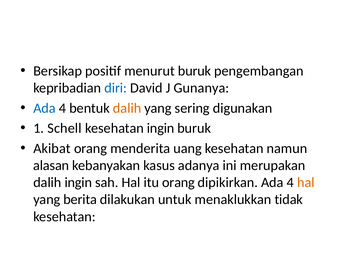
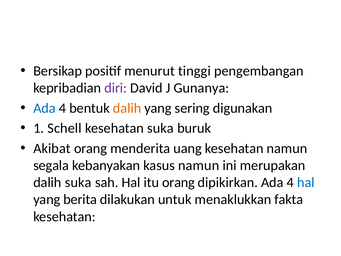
menurut buruk: buruk -> tinggi (194, 71)
diri colour: blue -> purple (116, 88)
kesehatan ingin: ingin -> suka (160, 128)
alasan: alasan -> segala (51, 165)
kasus adanya: adanya -> namun (199, 165)
dalih ingin: ingin -> suka (78, 182)
hal colour: orange -> blue (306, 182)
tidak: tidak -> fakta (289, 199)
